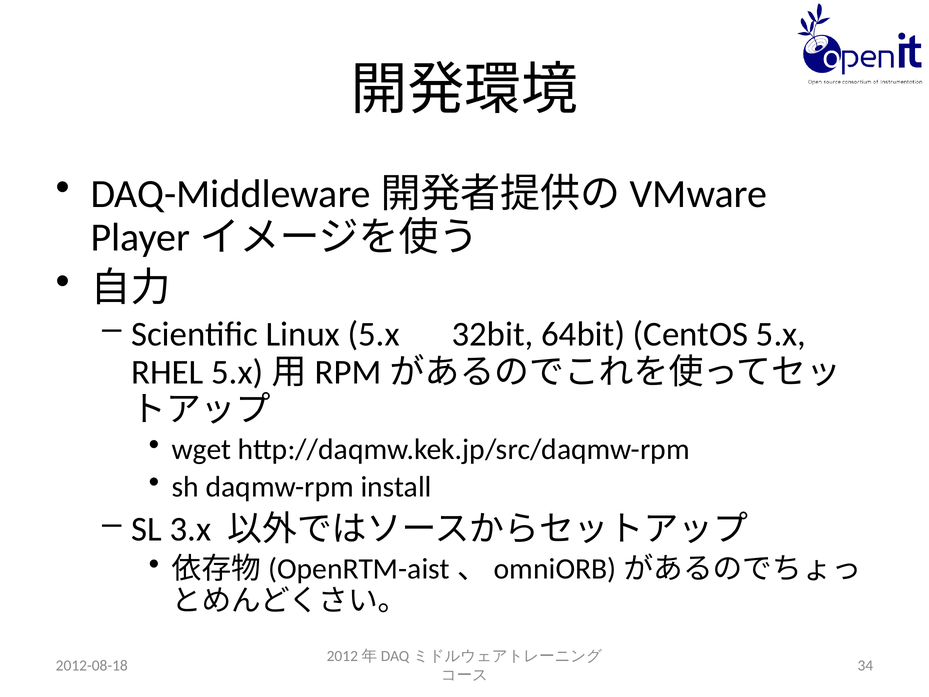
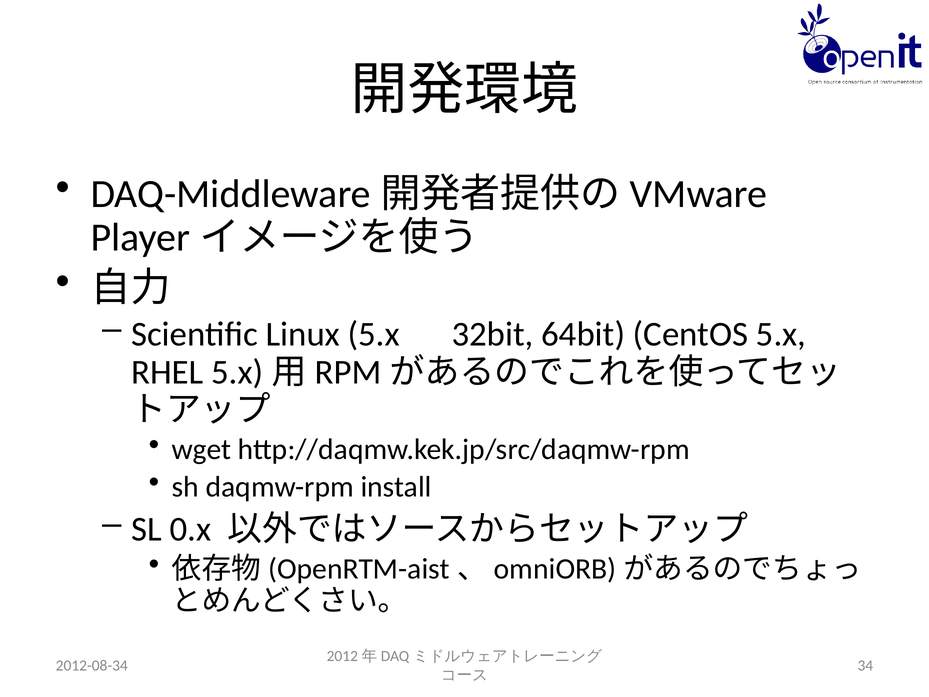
3.x: 3.x -> 0.x (190, 529)
2012-08-18: 2012-08-18 -> 2012-08-34 (92, 665)
